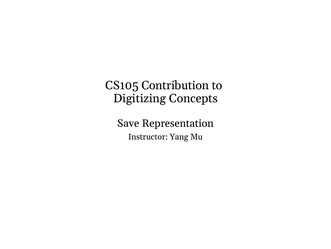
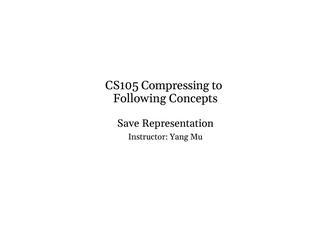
Contribution: Contribution -> Compressing (175, 85)
Digitizing: Digitizing -> Following (140, 98)
